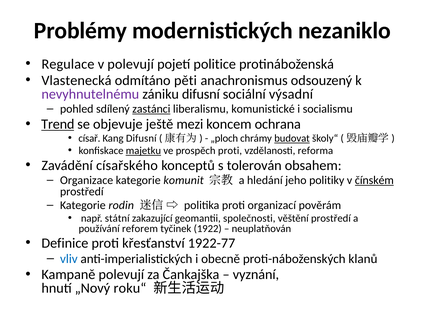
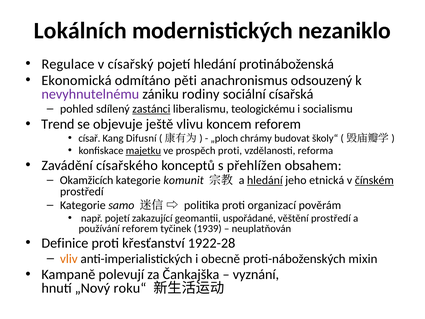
Problémy: Problémy -> Lokálních (80, 31)
v polevují: polevují -> císařský (131, 64)
pojetí politice: politice -> hledání (215, 64)
Vlastenecká: Vlastenecká -> Ekonomická (77, 80)
zániku difusní: difusní -> rodiny (201, 94)
výsadní: výsadní -> císařská (291, 94)
komunistické: komunistické -> teologickému (263, 109)
Trend underline: present -> none (58, 124)
mezi: mezi -> vlivu (190, 124)
koncem ochrana: ochrana -> reforem (278, 124)
budovat underline: present -> none (292, 138)
tolerován: tolerován -> přehlížen (254, 165)
Organizace: Organizace -> Okamžicích (87, 180)
hledání underline: none -> present (265, 180)
politiky: politiky -> etnická (327, 180)
rodin: rodin -> samo (121, 205)
např státní: státní -> pojetí (117, 218)
společnosti: společnosti -> uspořádané (249, 218)
1922: 1922 -> 1939 (208, 228)
1922-77: 1922-77 -> 1922-28 (212, 243)
vliv colour: blue -> orange (69, 259)
klanů: klanů -> mixin (363, 259)
